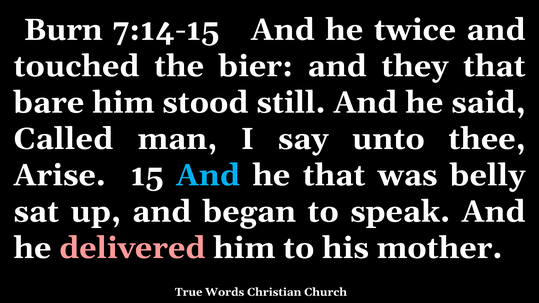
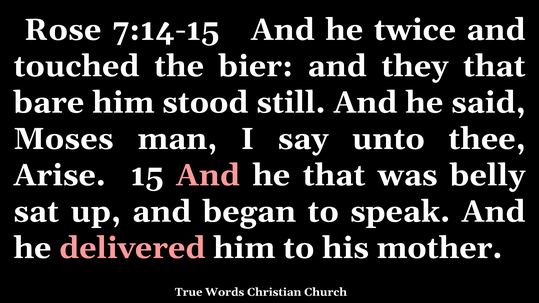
Burn: Burn -> Rose (63, 30)
Called: Called -> Moses (64, 139)
And colour: light blue -> pink (208, 175)
